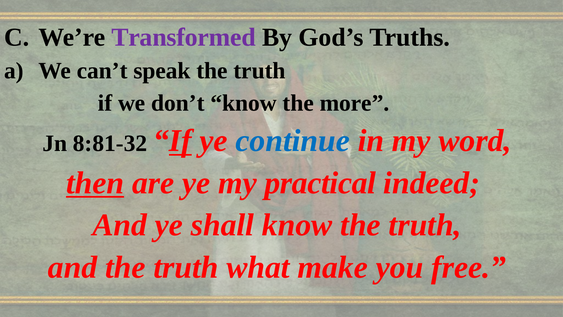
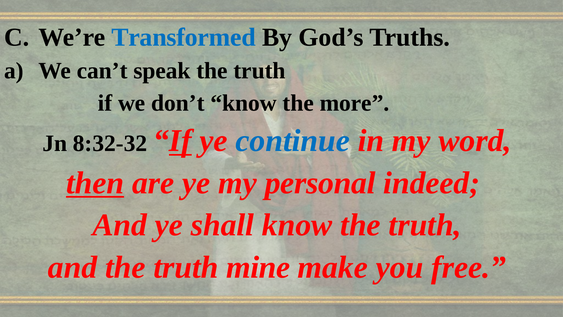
Transformed colour: purple -> blue (184, 37)
8:81-32: 8:81-32 -> 8:32-32 (110, 143)
practical: practical -> personal (320, 183)
what: what -> mine (258, 267)
